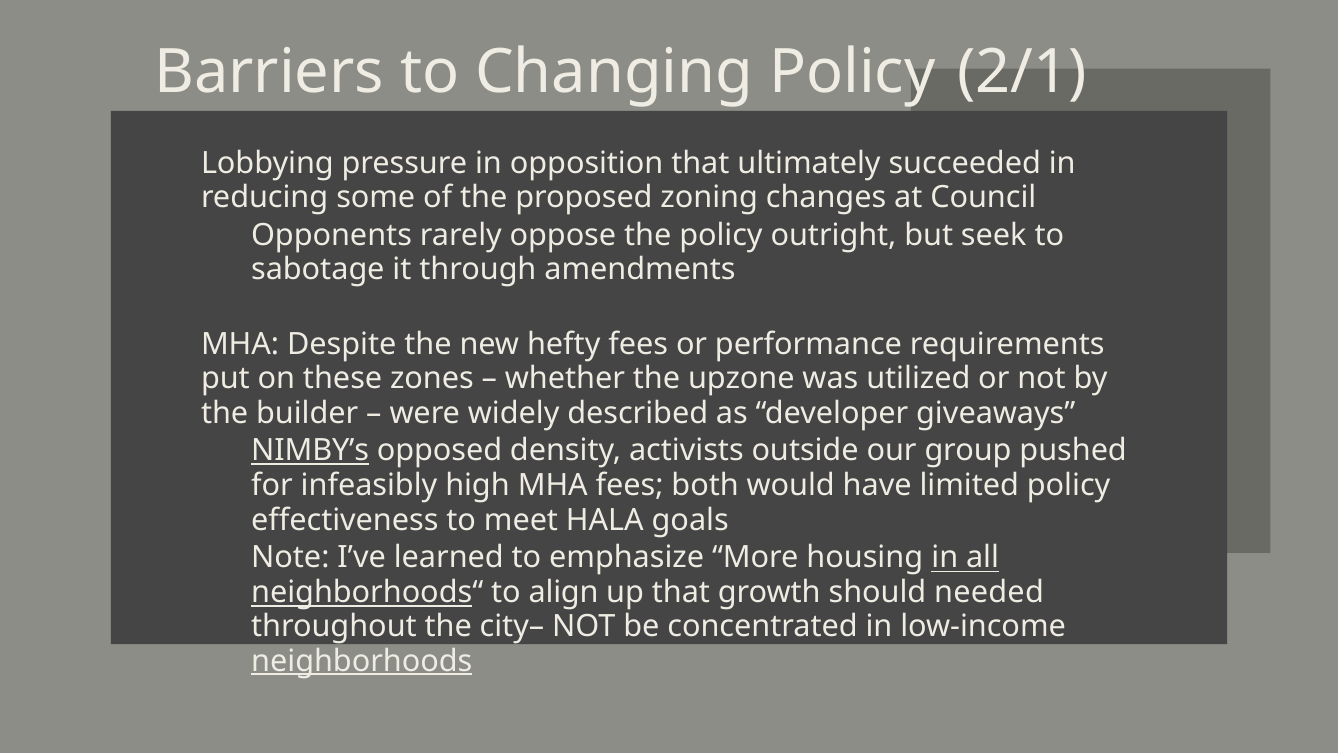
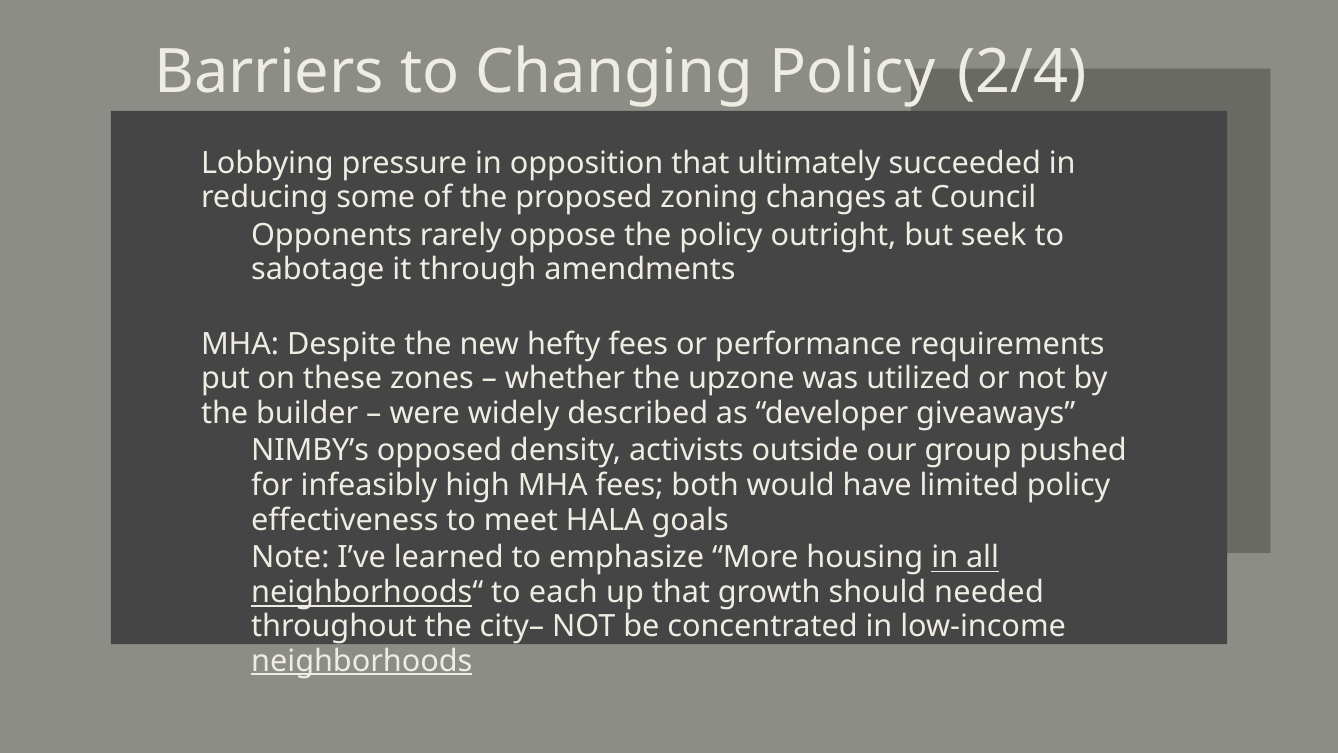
2/1: 2/1 -> 2/4 (1022, 73)
NIMBY’s underline: present -> none (310, 451)
align: align -> each (563, 592)
